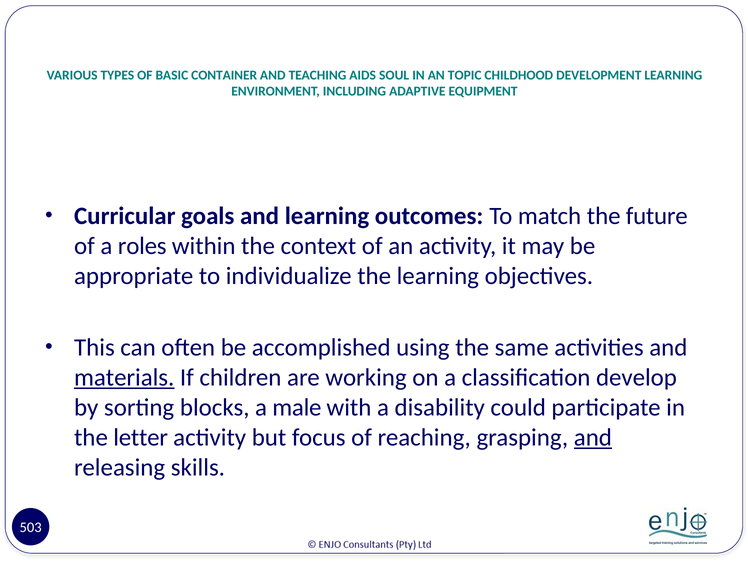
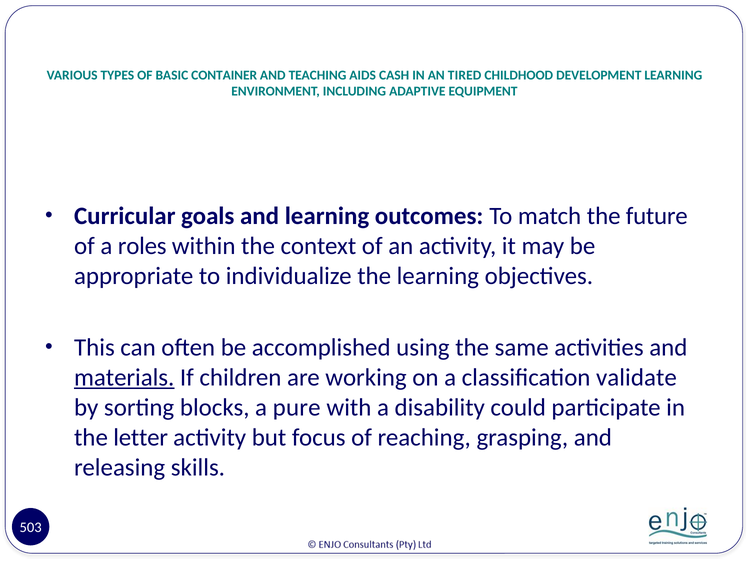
SOUL: SOUL -> CASH (394, 75)
TOPIC: TOPIC -> TIRED (465, 75)
develop: develop -> validate (636, 378)
male: male -> pure (297, 408)
and underline: present -> none (593, 438)
